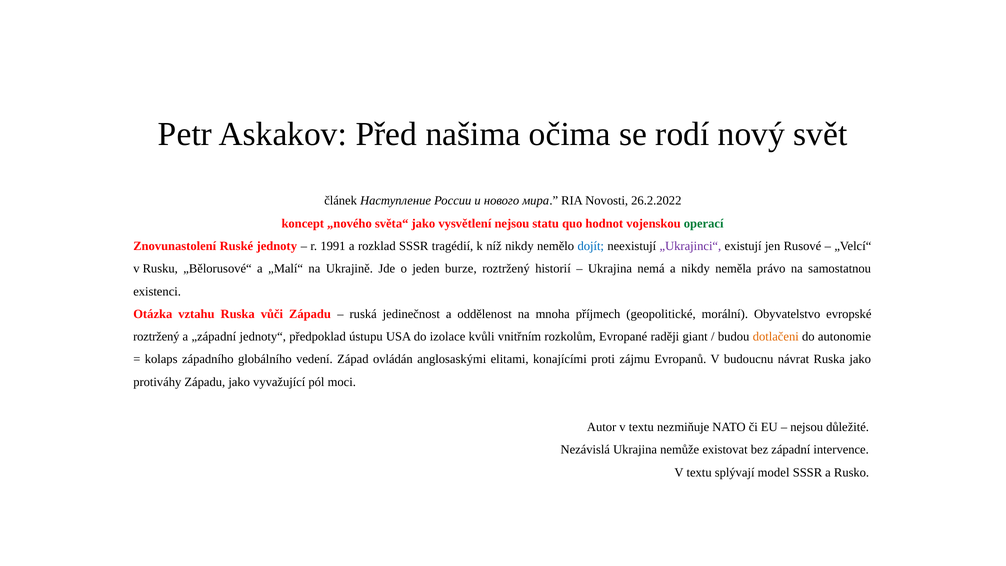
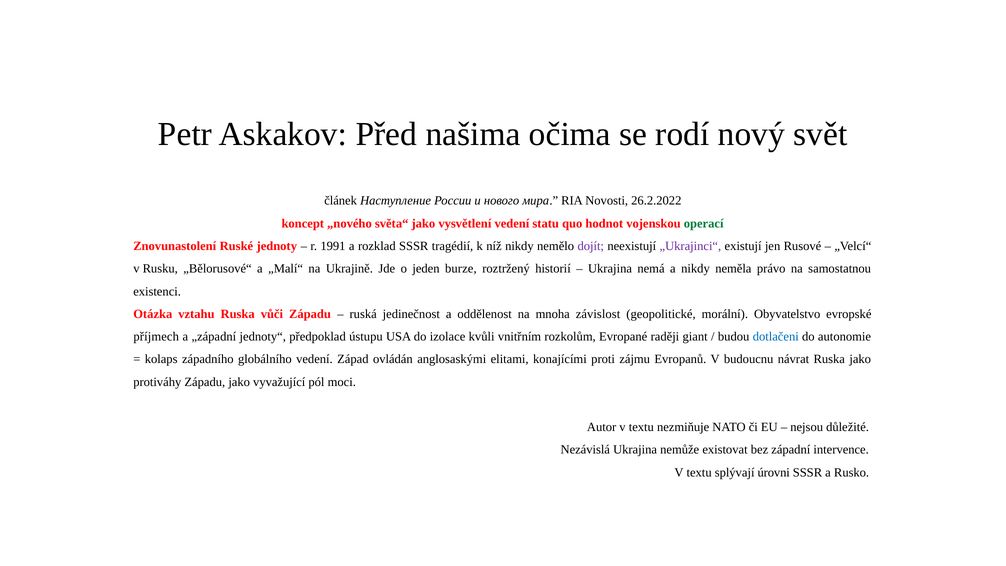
vysvětlení nejsou: nejsou -> vedení (512, 223)
dojít colour: blue -> purple (591, 246)
příjmech: příjmech -> závislost (598, 314)
roztržený: roztržený -> příjmech (156, 337)
dotlačeni colour: orange -> blue (776, 337)
model: model -> úrovni (774, 472)
